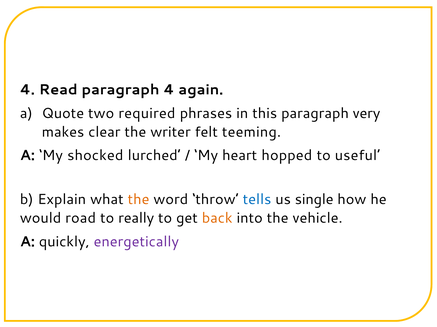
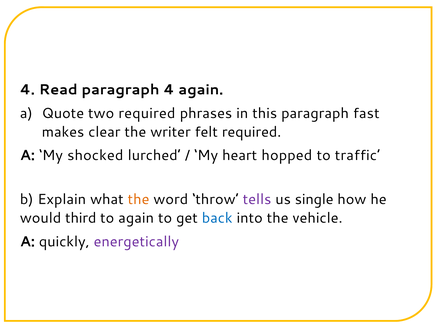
very: very -> fast (366, 114)
felt teeming: teeming -> required (252, 132)
useful: useful -> traffic (358, 156)
tells colour: blue -> purple (257, 200)
road: road -> third (81, 219)
to really: really -> again (136, 219)
back colour: orange -> blue (217, 219)
